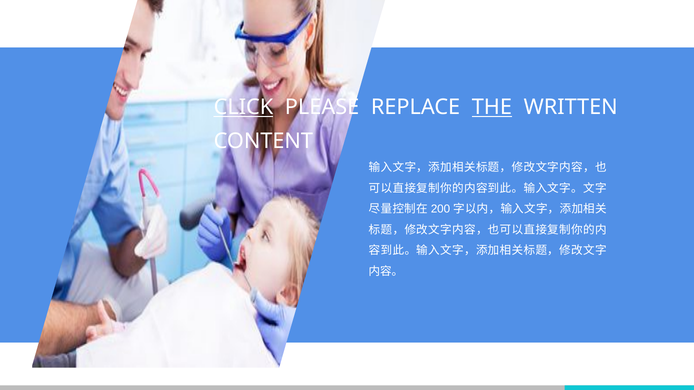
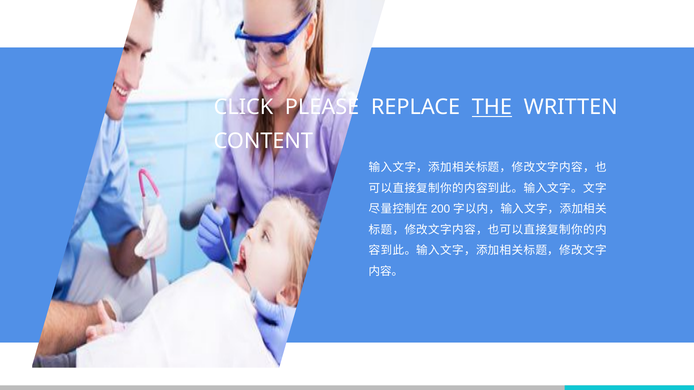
CLICK underline: present -> none (243, 107)
